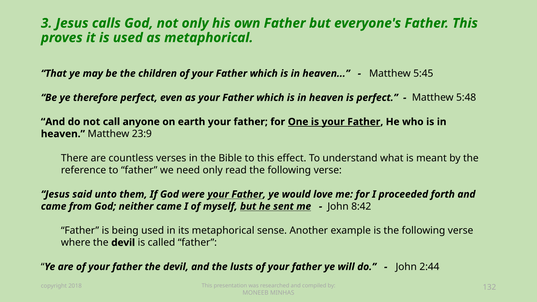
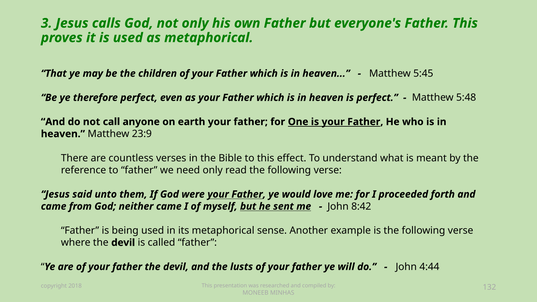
2:44: 2:44 -> 4:44 (429, 267)
